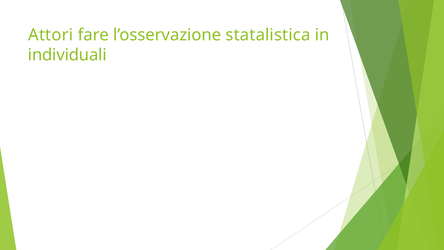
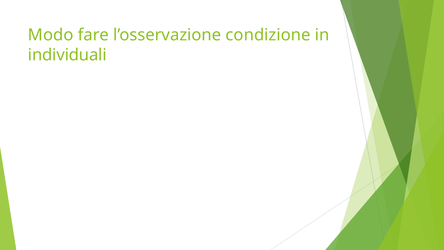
Attori: Attori -> Modo (51, 35)
statalistica: statalistica -> condizione (268, 35)
